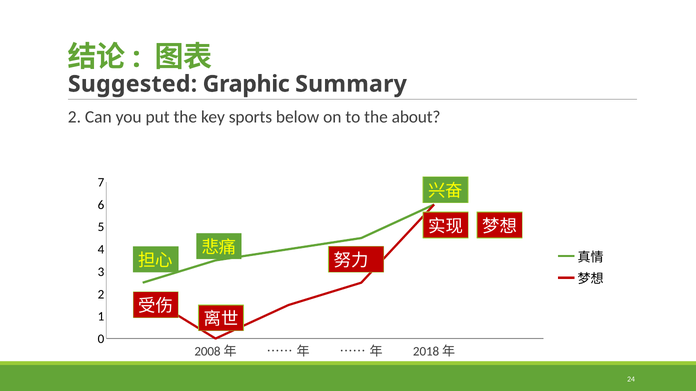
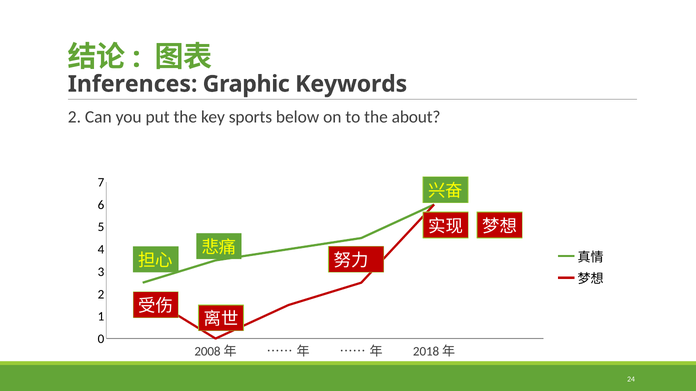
Suggested: Suggested -> Inferences (133, 84)
Summary: Summary -> Keywords (351, 84)
